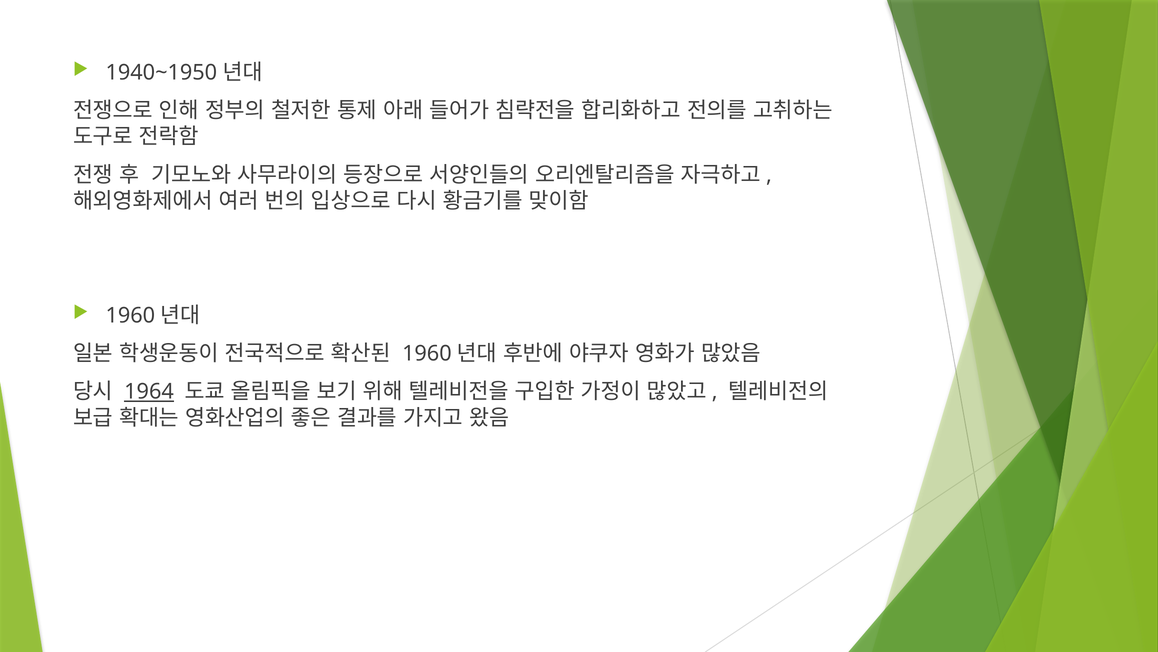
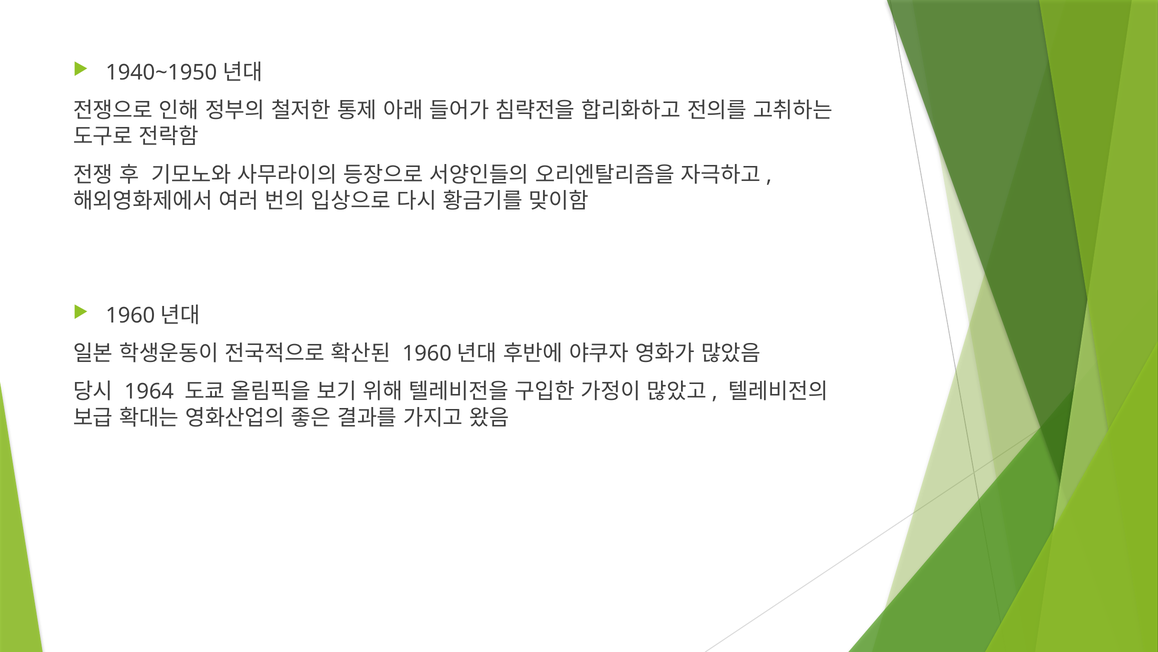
1964 underline: present -> none (149, 391)
